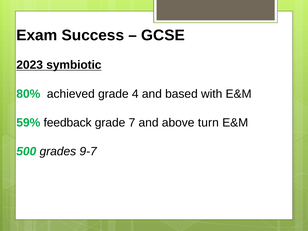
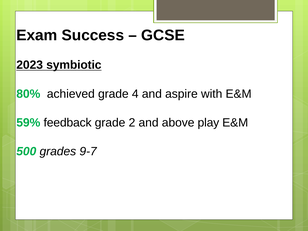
based: based -> aspire (181, 94)
7: 7 -> 2 (132, 123)
turn: turn -> play (208, 123)
